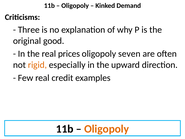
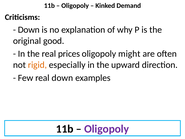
Three: Three -> Down (29, 30)
seven: seven -> might (129, 54)
real credit: credit -> down (62, 78)
Oligopoly colour: orange -> purple (107, 129)
